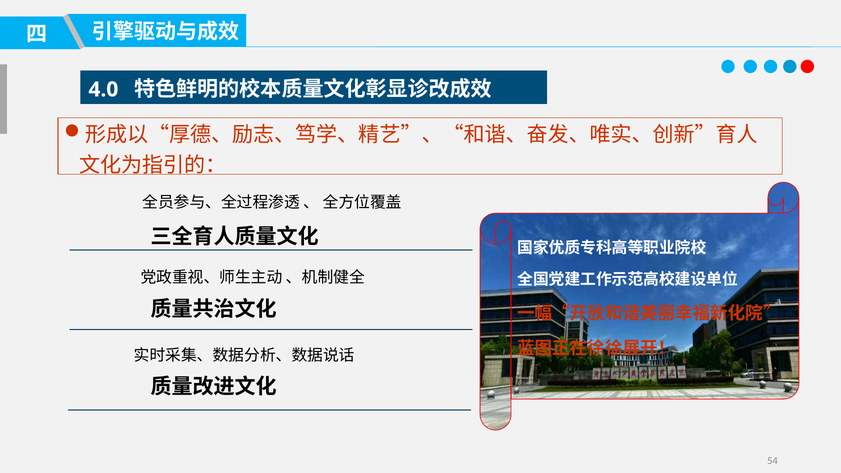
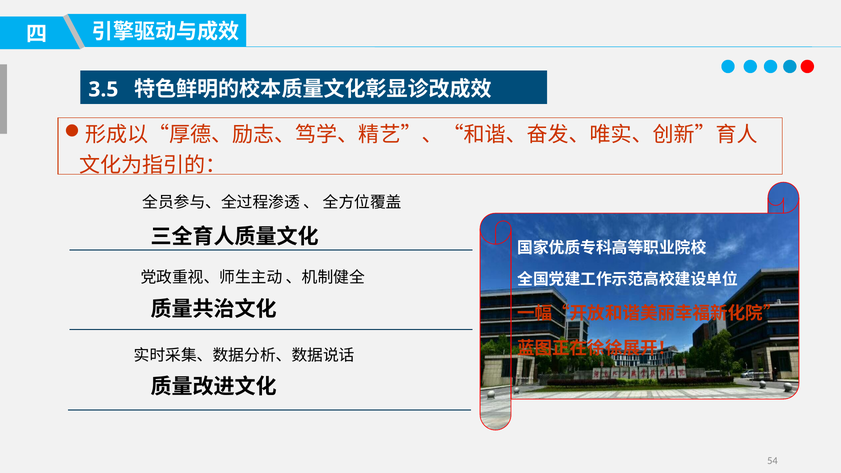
4.0: 4.0 -> 3.5 (103, 89)
